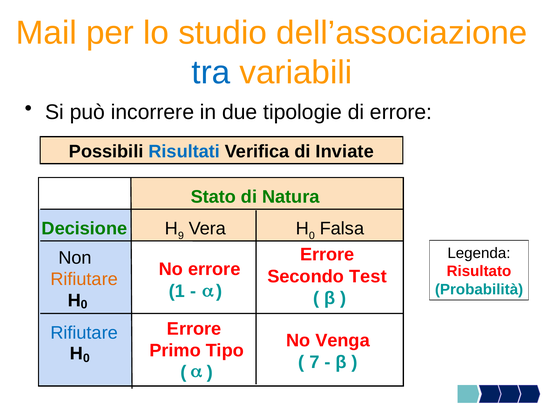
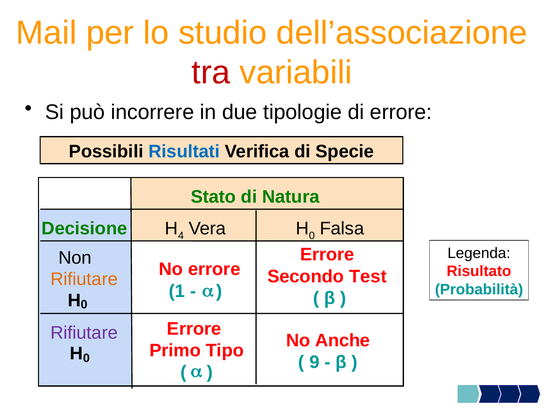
tra colour: blue -> red (211, 73)
Inviate: Inviate -> Specie (345, 151)
9: 9 -> 4 (181, 236)
Rifiutare colour: blue -> purple (84, 333)
Venga: Venga -> Anche (343, 340)
7: 7 -> 9 (314, 362)
